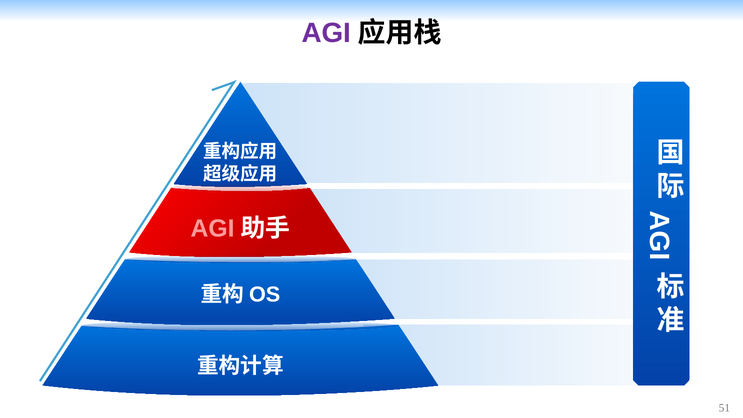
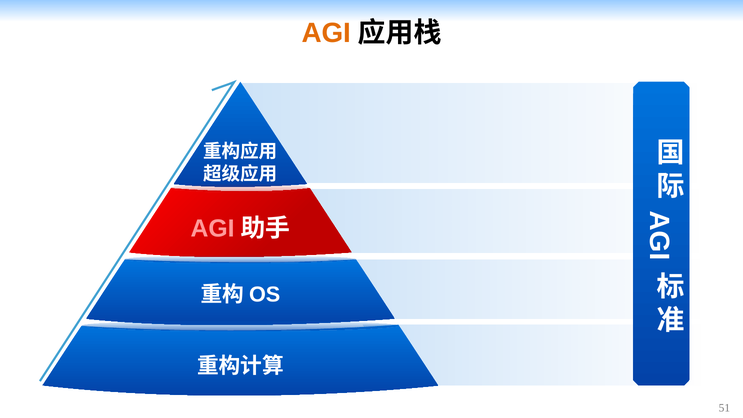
AGI colour: purple -> orange (326, 33)
